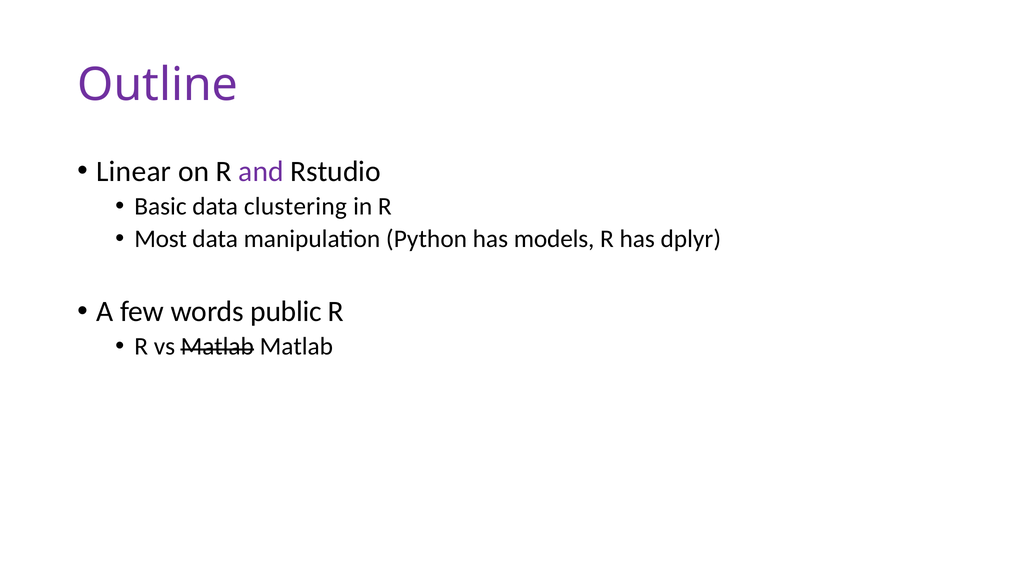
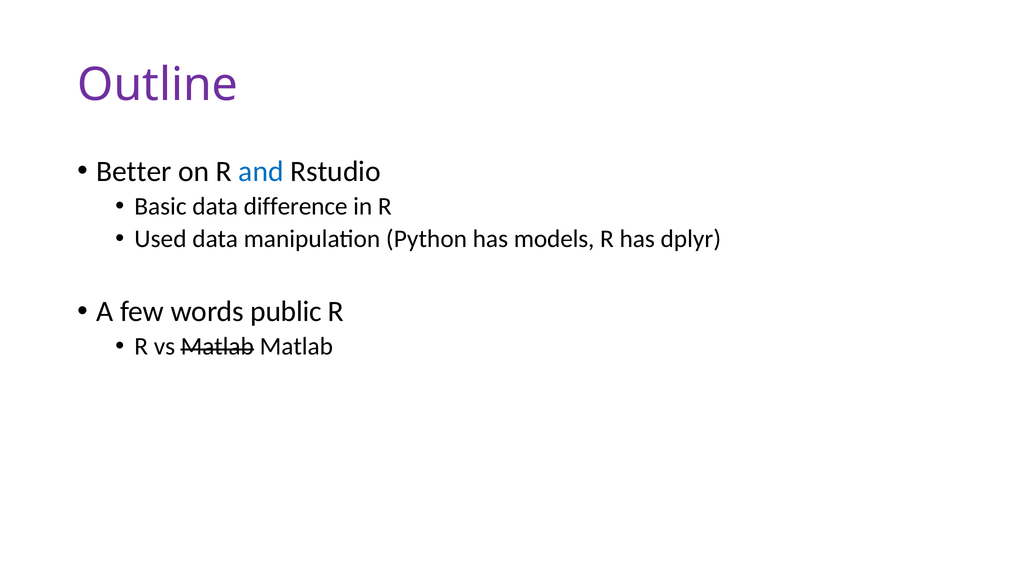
Linear: Linear -> Better (134, 171)
and colour: purple -> blue (261, 171)
clustering: clustering -> difference (296, 206)
Most: Most -> Used (160, 239)
